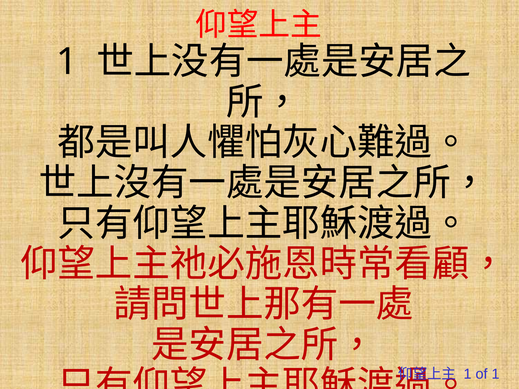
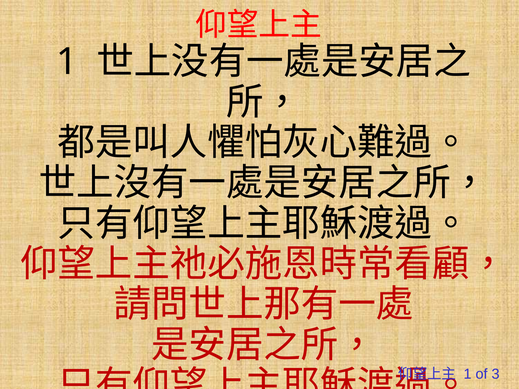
of 1: 1 -> 3 (496, 374)
